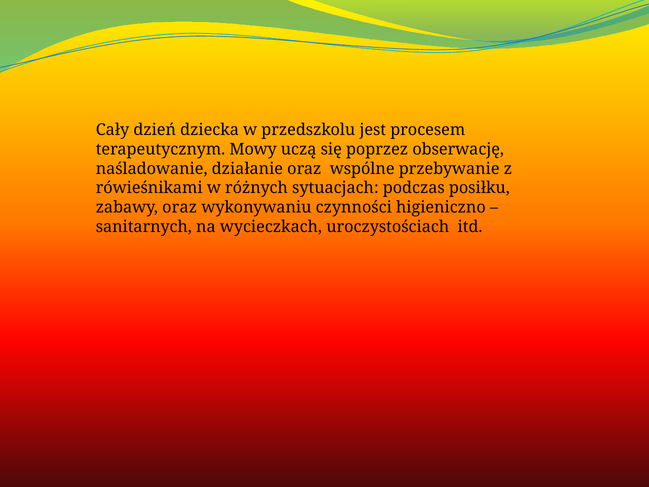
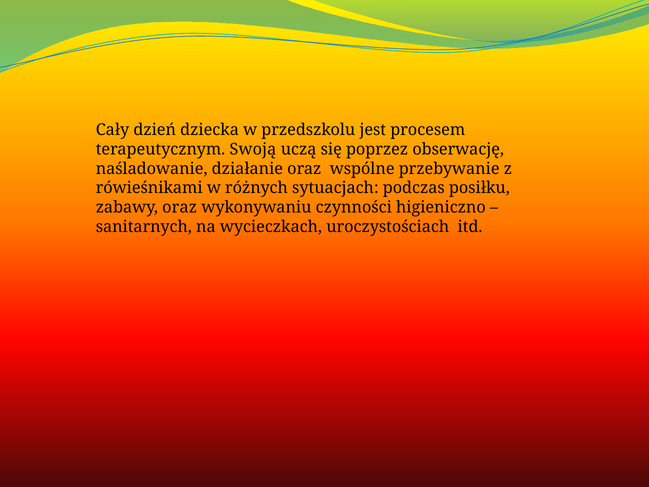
Mowy: Mowy -> Swoją (253, 149)
